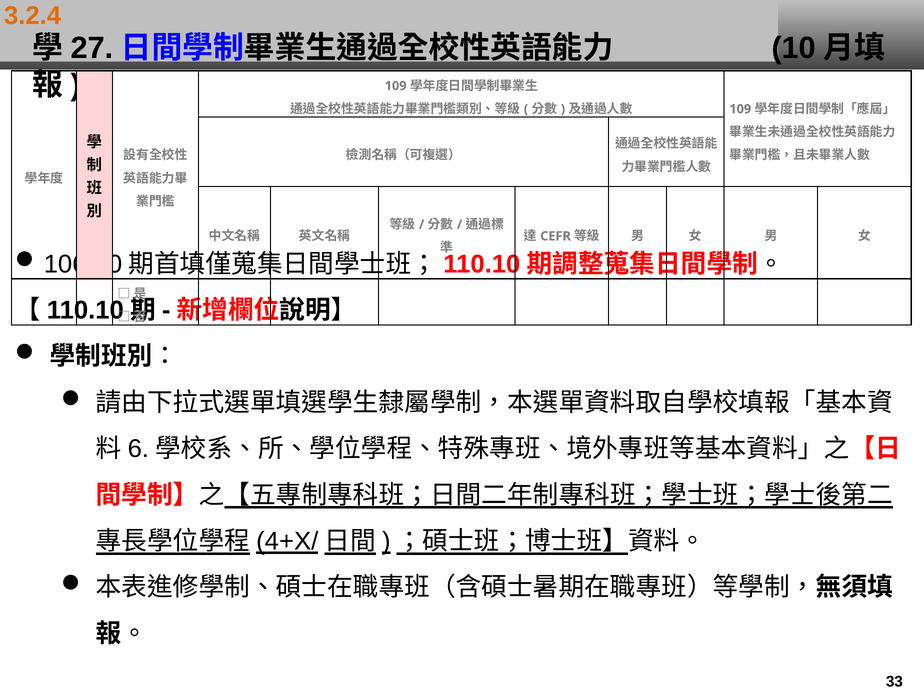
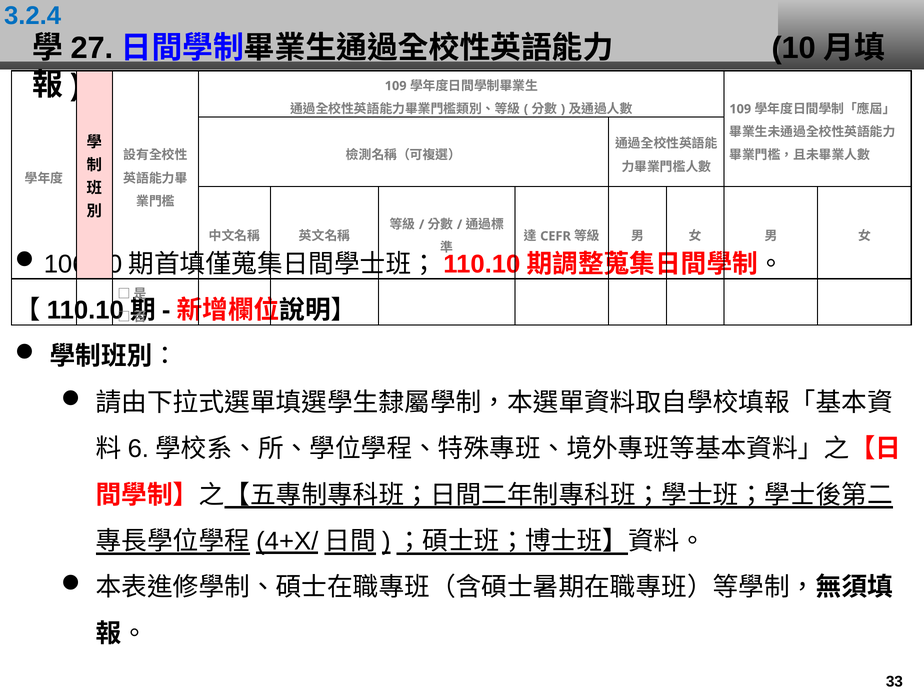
3.2.4 colour: orange -> blue (33, 16)
